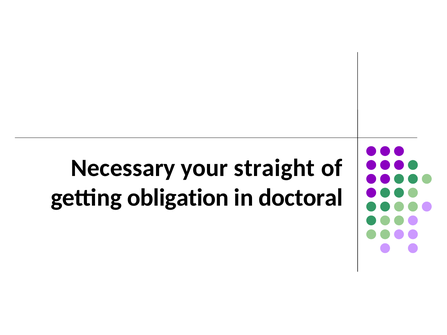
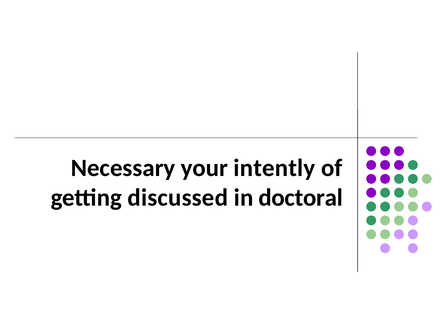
straight: straight -> intently (274, 168)
obligation: obligation -> discussed (178, 198)
